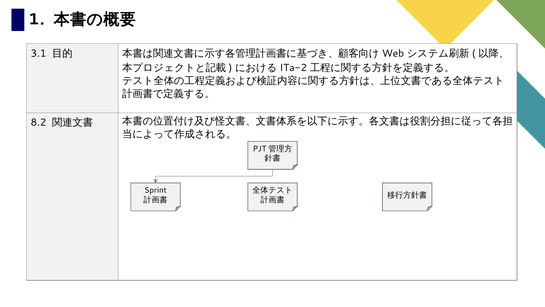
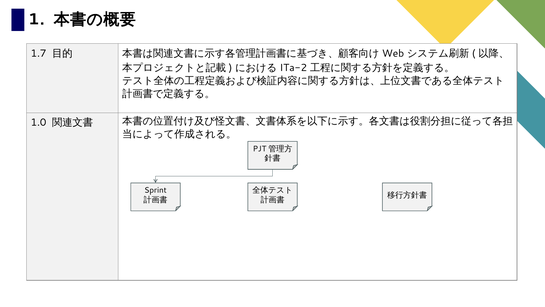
3.1: 3.1 -> 1.7 (39, 53)
8.2: 8.2 -> 1.0 (39, 122)
